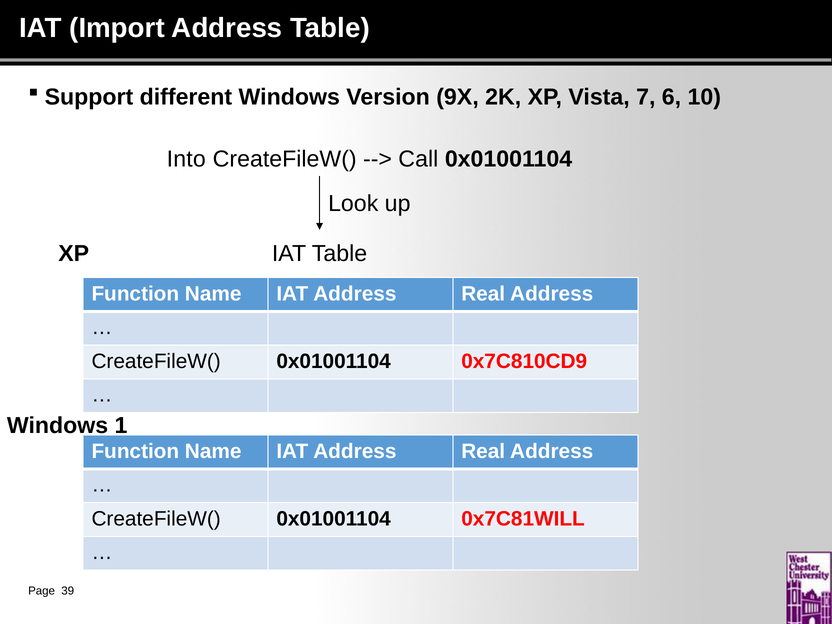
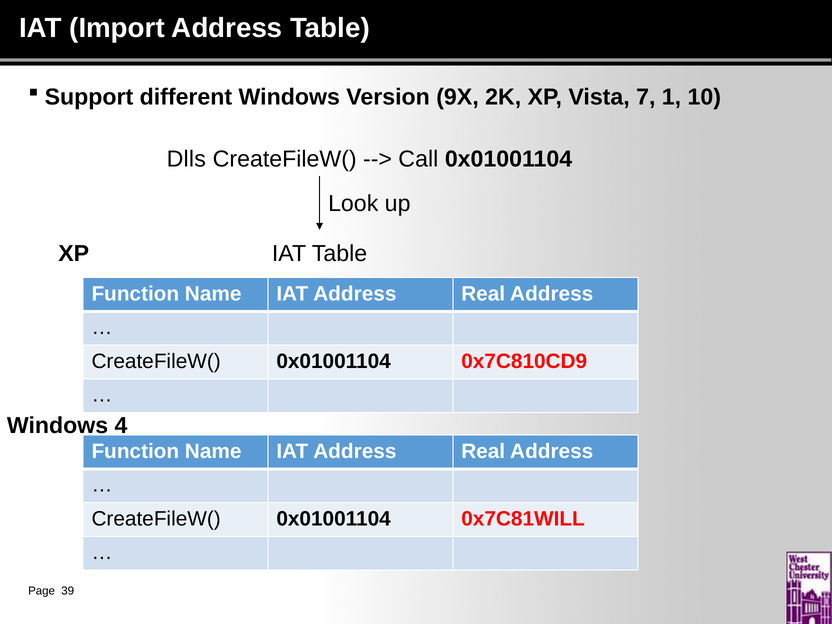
6: 6 -> 1 (671, 97)
Into: Into -> Dlls (186, 159)
1: 1 -> 4 (121, 426)
